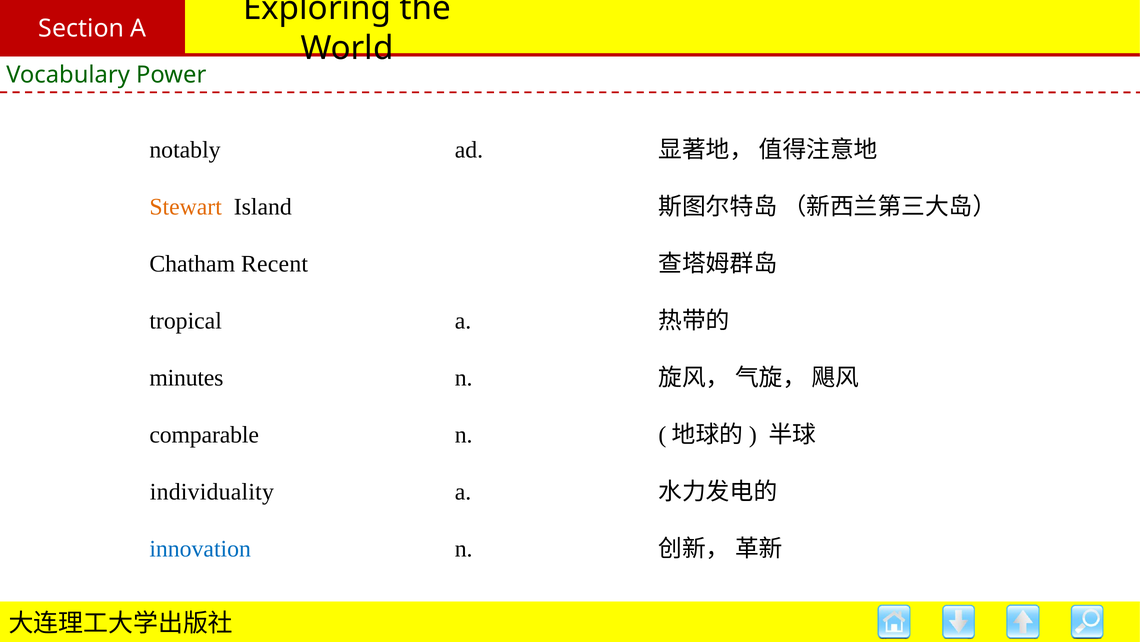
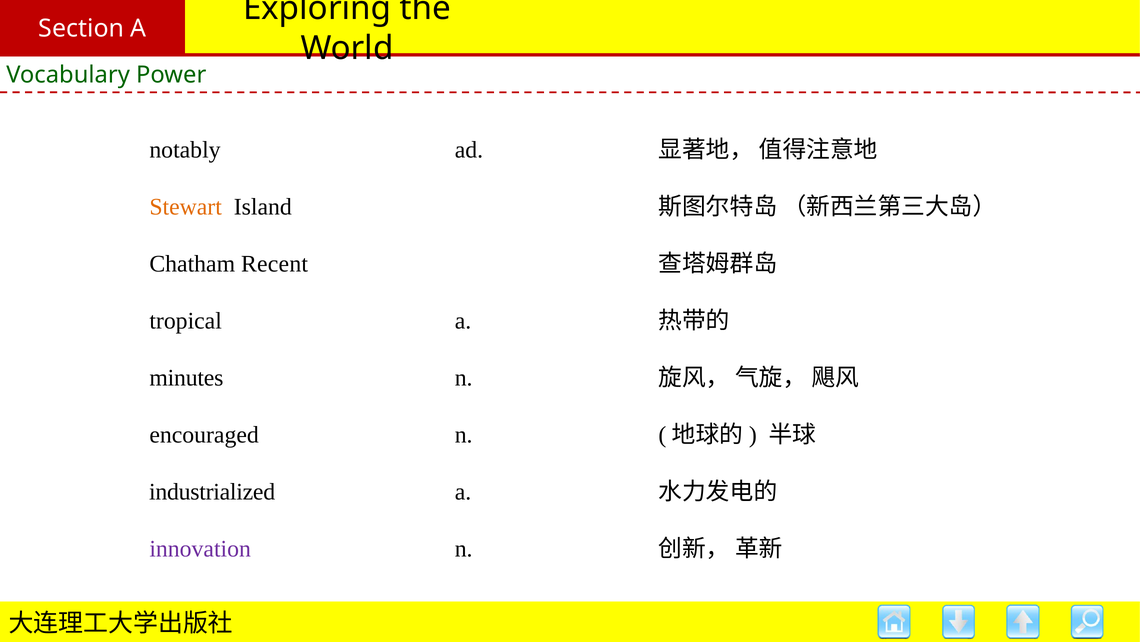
comparable: comparable -> encouraged (204, 435)
individuality: individuality -> industrialized (212, 492)
innovation colour: blue -> purple (200, 549)
